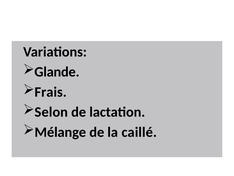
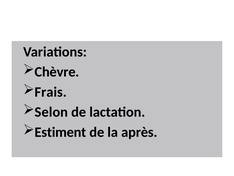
Glande: Glande -> Chèvre (57, 72)
Mélange: Mélange -> Estiment (60, 132)
caillé: caillé -> après (139, 132)
